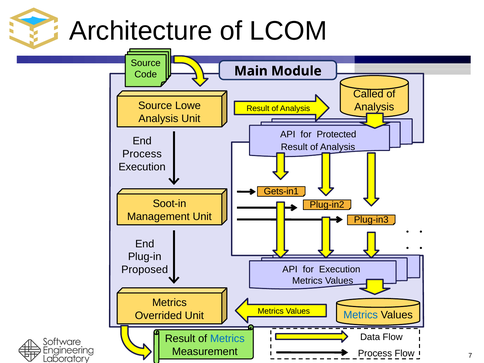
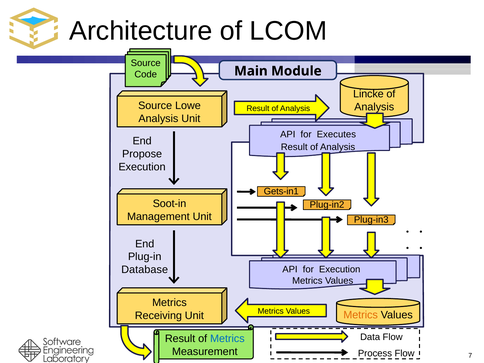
Called: Called -> Lincke (368, 94)
Protected: Protected -> Executes (336, 134)
Process: Process -> Propose (142, 154)
Proposed: Proposed -> Database (145, 270)
Metrics colour: blue -> orange (361, 315)
Overrided: Overrided -> Receiving (158, 316)
